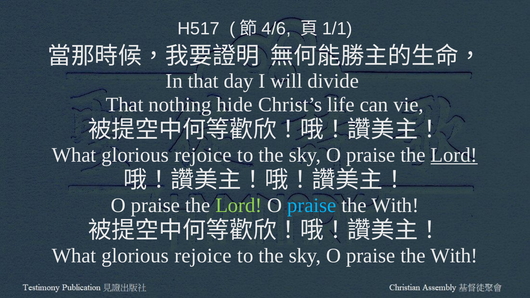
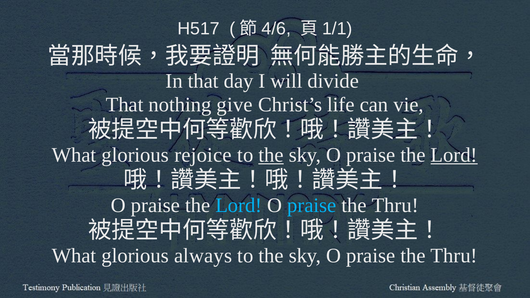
hide: hide -> give (235, 105)
the underline: none -> present (271, 155)
Lord colour: light green -> light blue (239, 205)
With: With -> Thru (395, 205)
rejoice: rejoice -> always (203, 256)
With: With -> Thru (454, 256)
